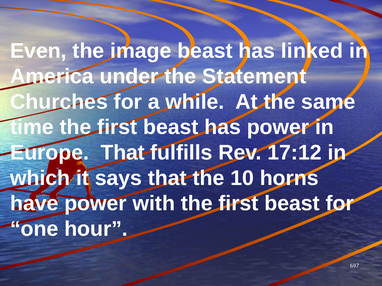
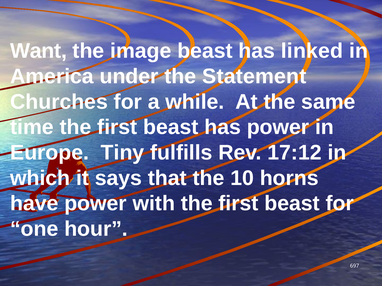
Even: Even -> Want (38, 51)
Europe That: That -> Tiny (123, 153)
